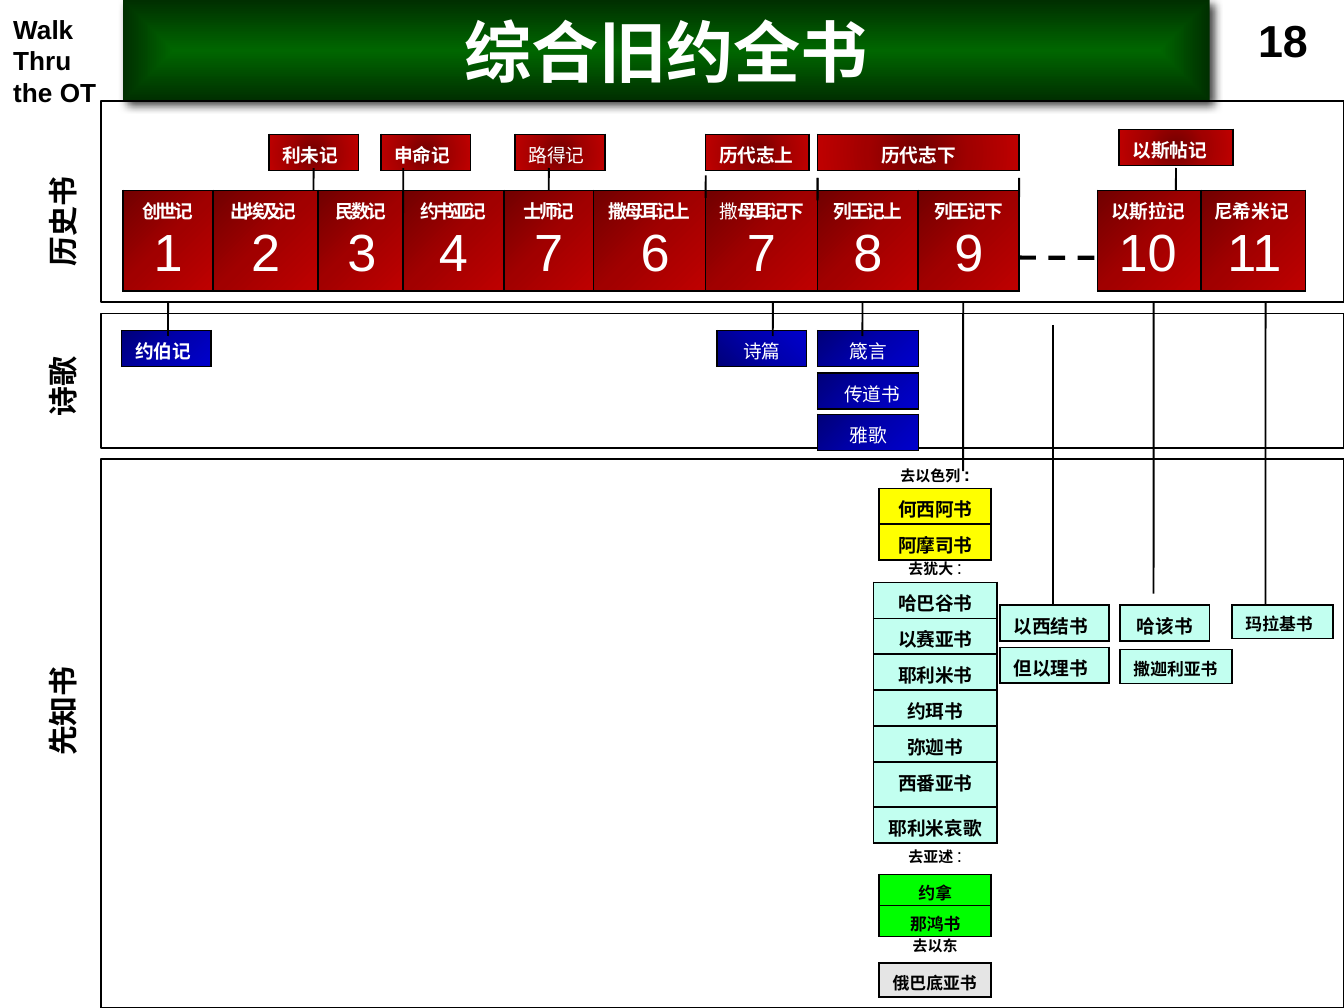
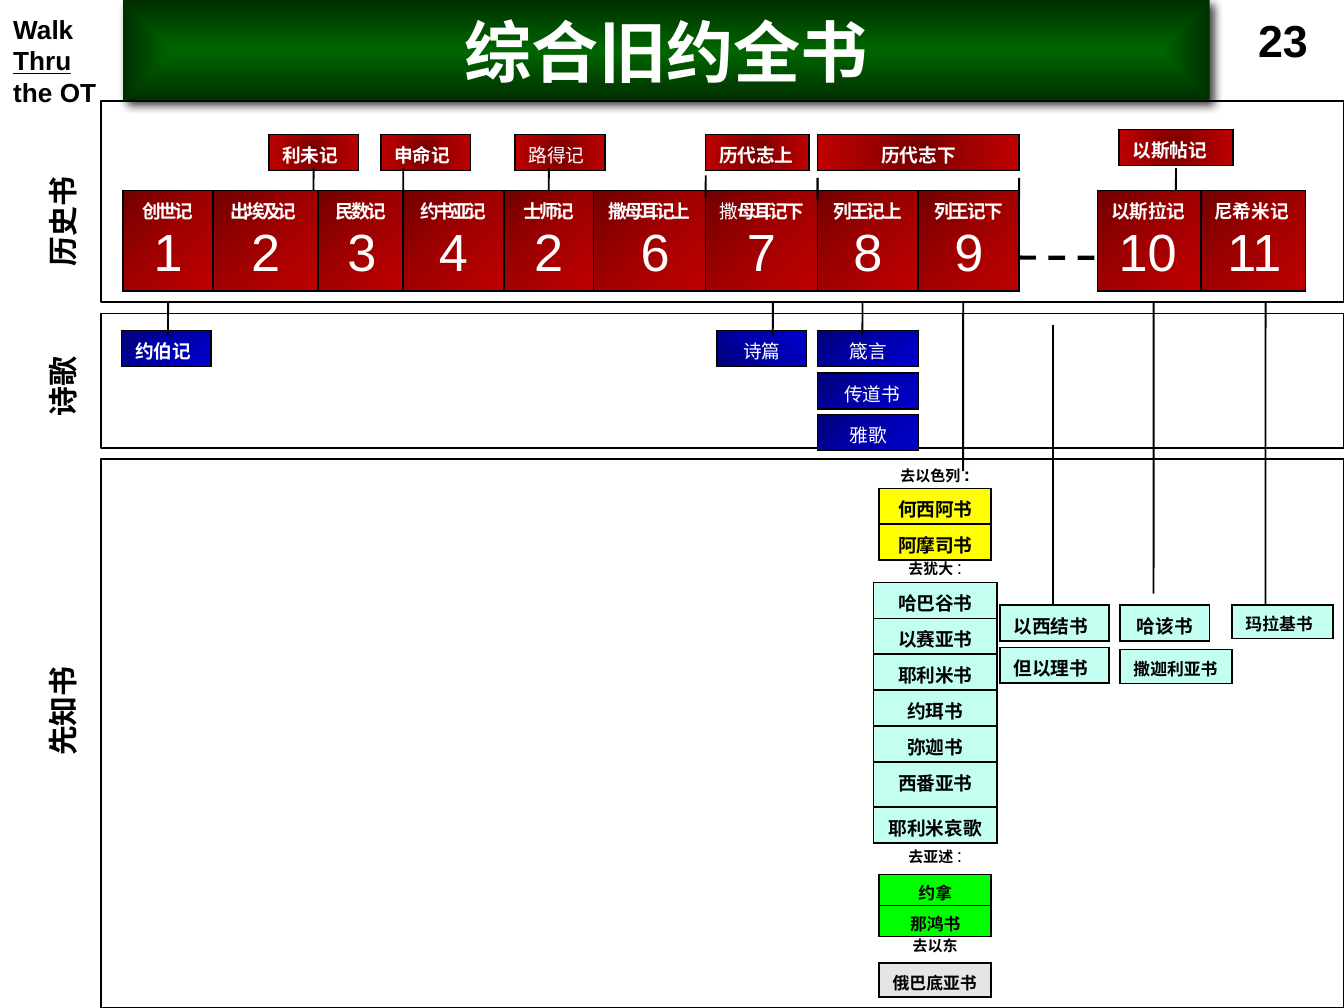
18: 18 -> 23 (1283, 42)
Thru underline: none -> present (42, 62)
4 7: 7 -> 2 (549, 254)
